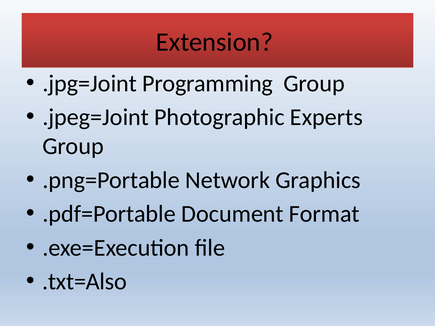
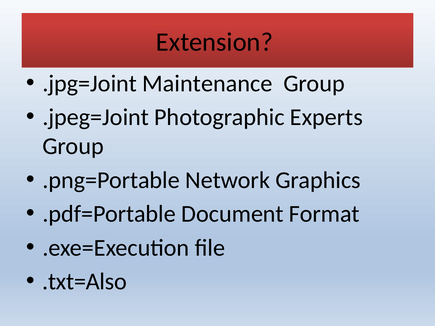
Programming: Programming -> Maintenance (207, 84)
